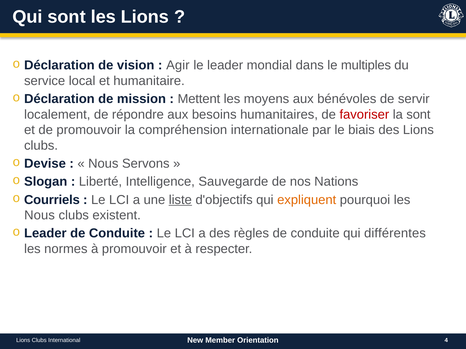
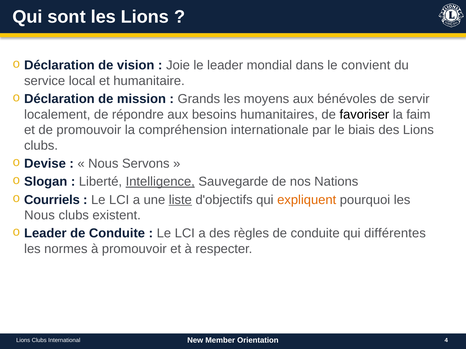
Agir: Agir -> Joie (178, 65)
multiples: multiples -> convient (366, 65)
Mettent: Mettent -> Grands (199, 99)
favoriser colour: red -> black (364, 115)
la sont: sont -> faim (418, 115)
Intelligence underline: none -> present (160, 182)
